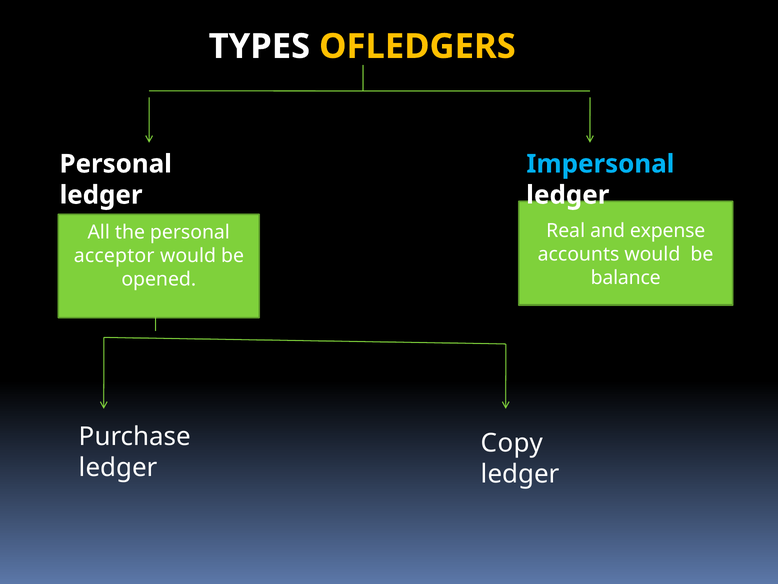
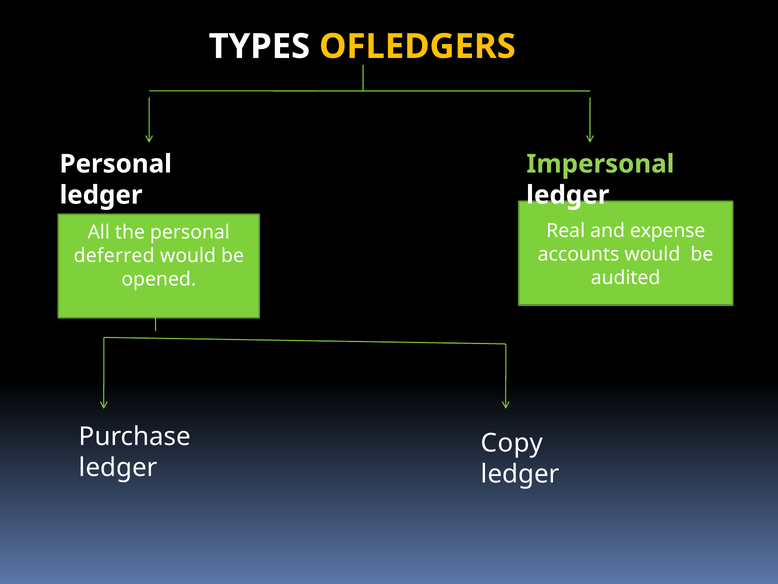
Impersonal colour: light blue -> light green (600, 164)
acceptor: acceptor -> deferred (114, 255)
balance: balance -> audited (626, 278)
